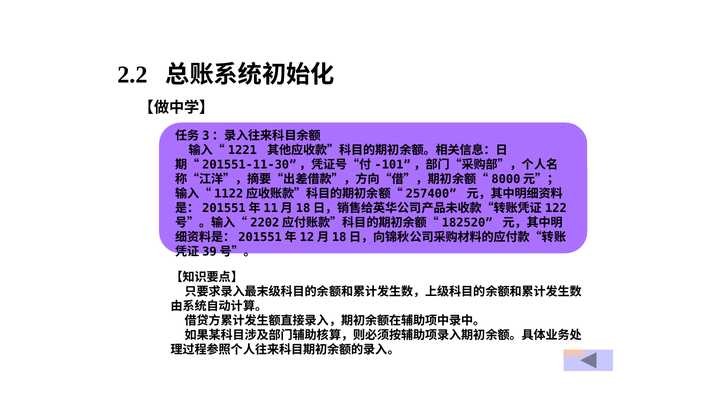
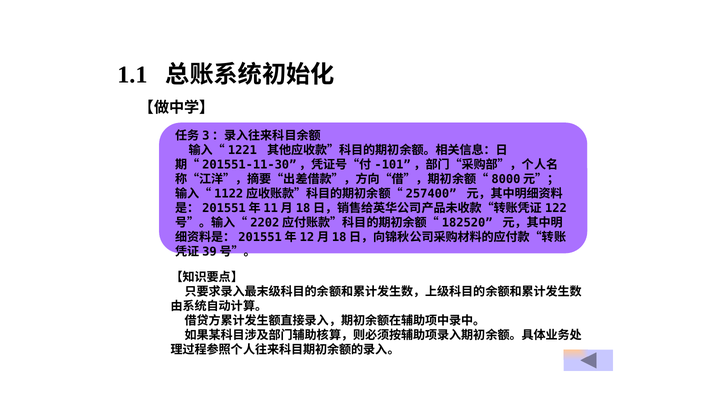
2.2: 2.2 -> 1.1 (132, 75)
